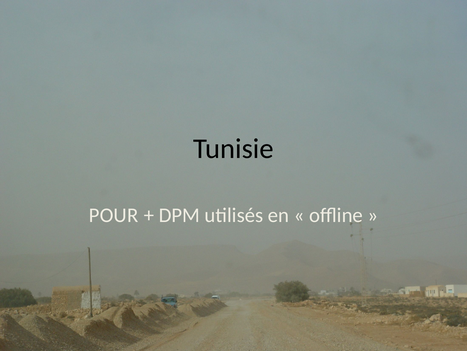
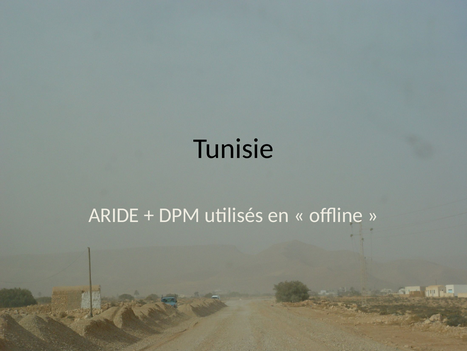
POUR: POUR -> ARIDE (114, 215)
